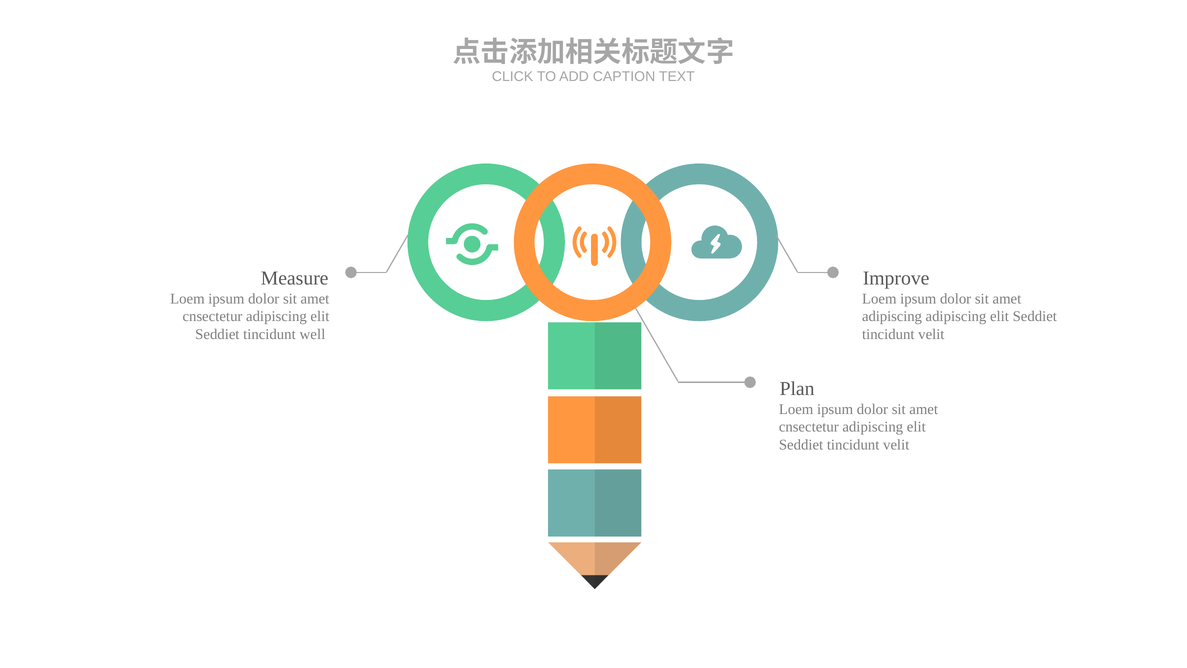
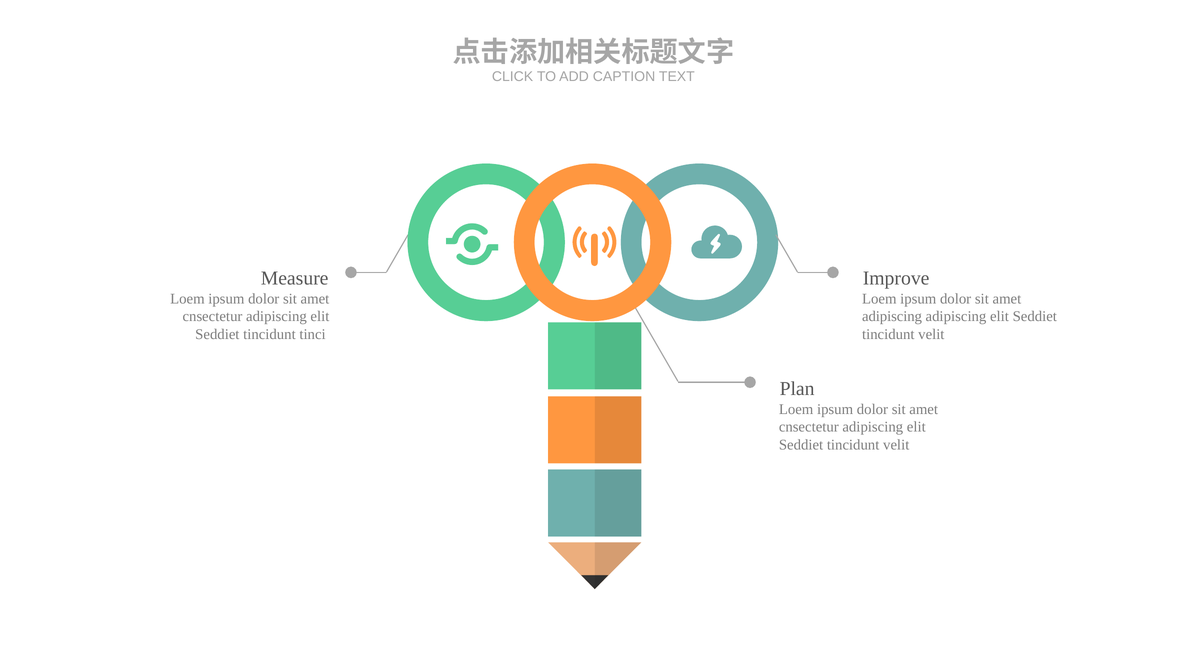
well: well -> tinci (313, 334)
